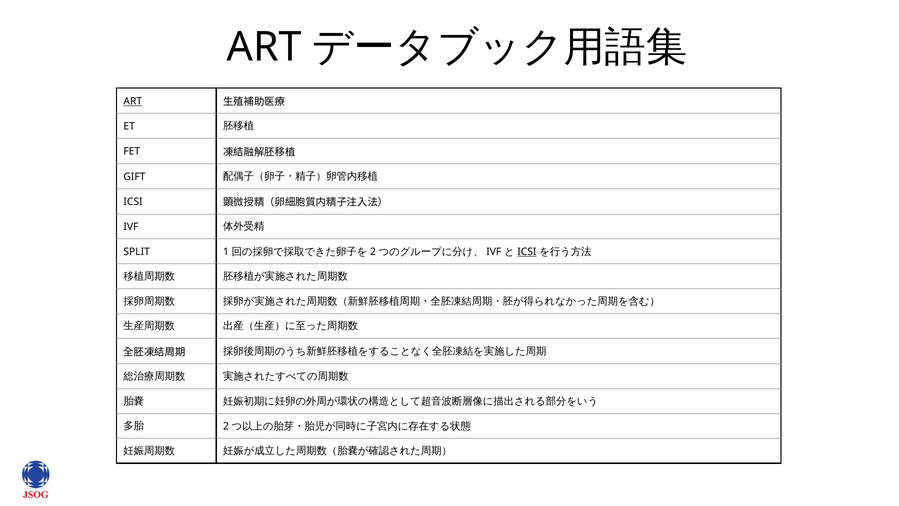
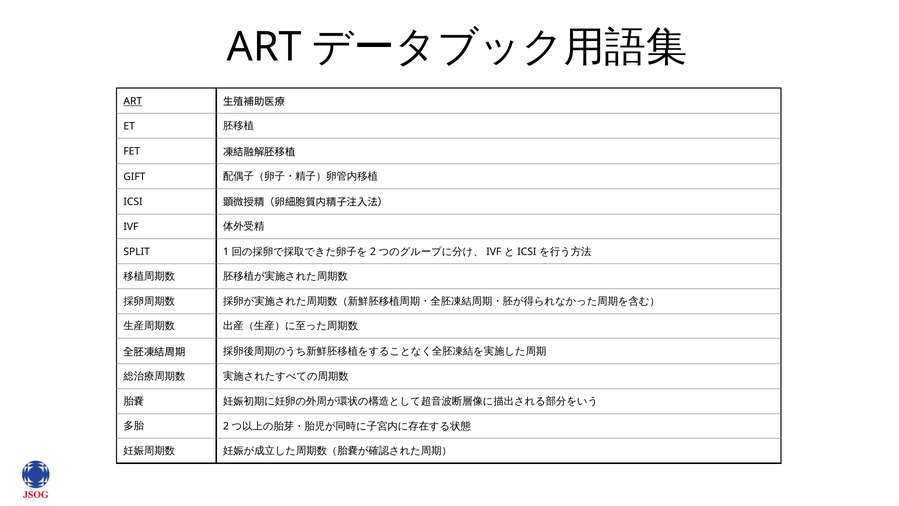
ICSI underline: present -> none (527, 252)
